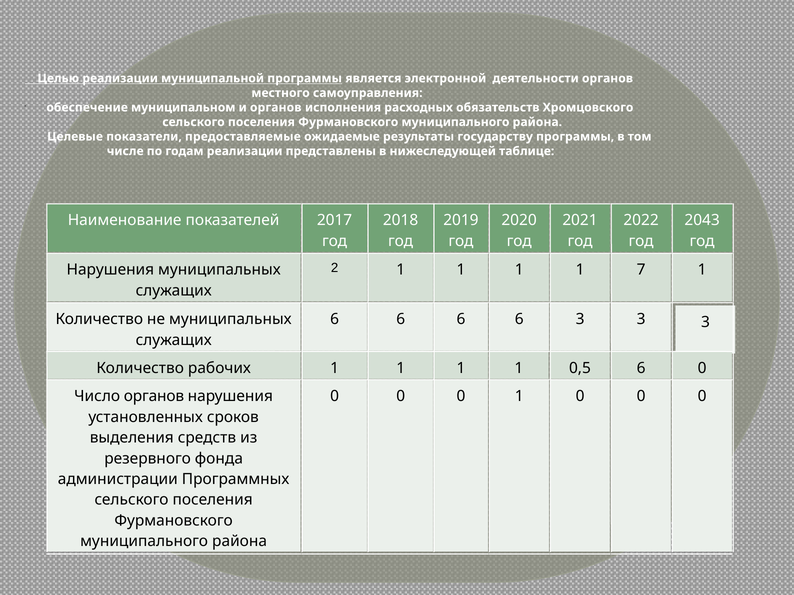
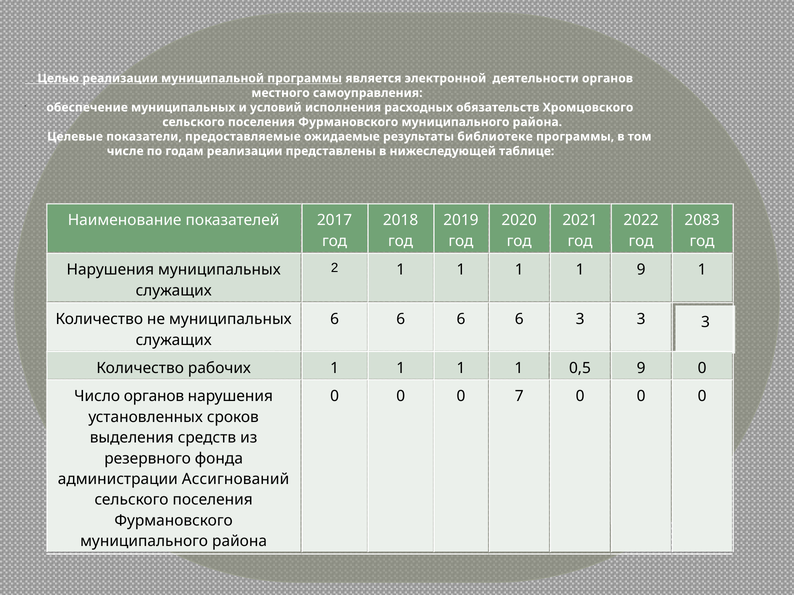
обеспечение муниципальном: муниципальном -> муниципальных (183, 108)
и органов: органов -> условий (276, 108)
государству: государству -> библиотеке (495, 137)
2043: 2043 -> 2083 (702, 220)
1 7: 7 -> 9 (641, 270)
0,5 6: 6 -> 9 (641, 368)
0 1: 1 -> 7 (519, 397)
Программных: Программных -> Ассигнований (236, 480)
